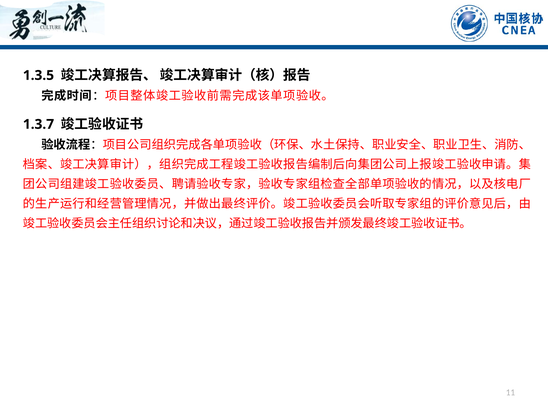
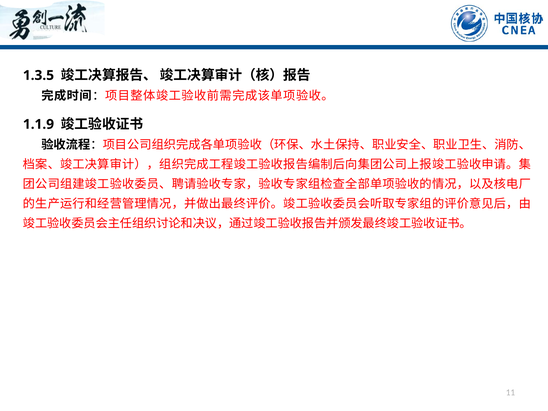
1.3.7: 1.3.7 -> 1.1.9 (38, 124)
